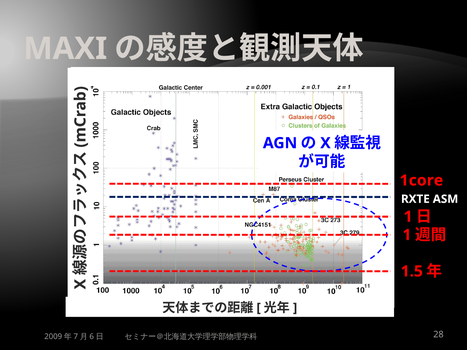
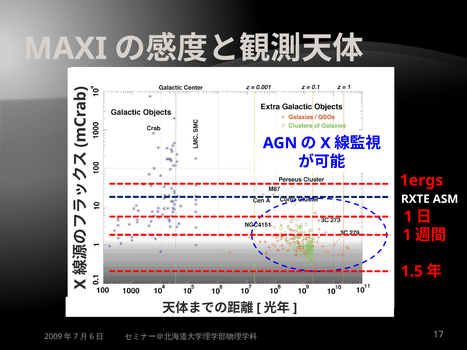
1core: 1core -> 1ergs (421, 181)
28: 28 -> 17 (438, 335)
